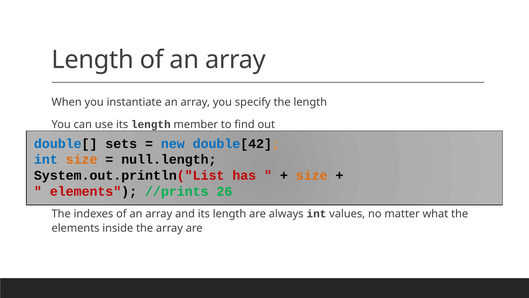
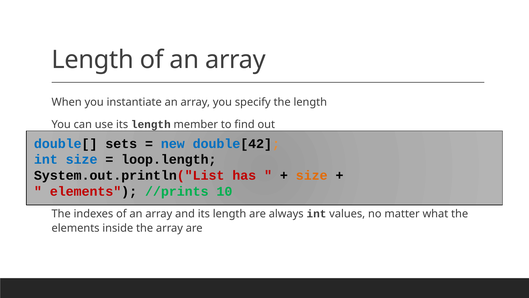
size colour: orange -> blue (82, 159)
null.length: null.length -> loop.length (169, 159)
26: 26 -> 10 (224, 191)
